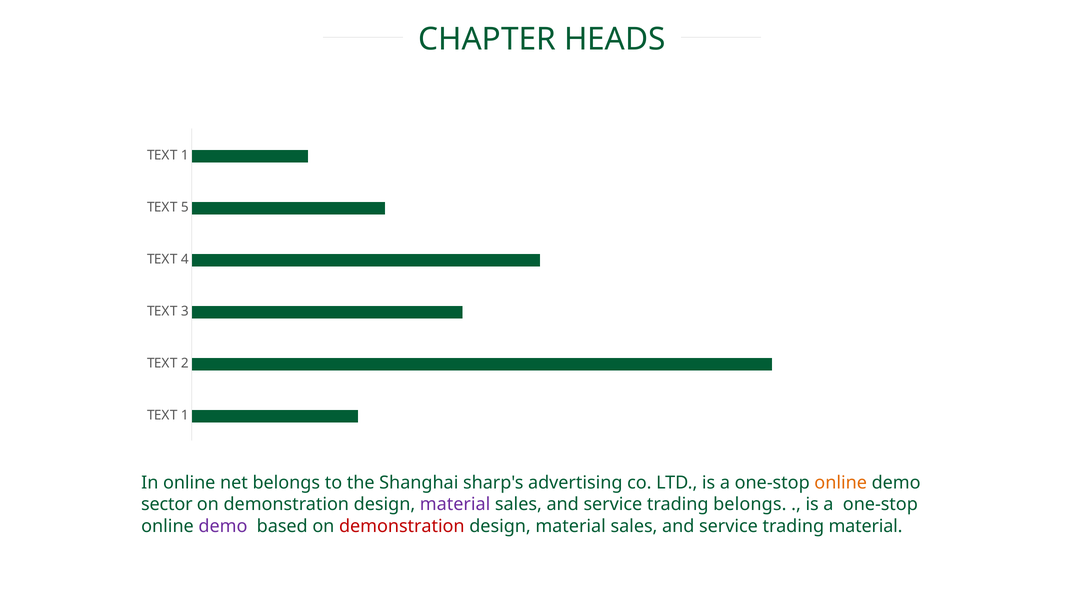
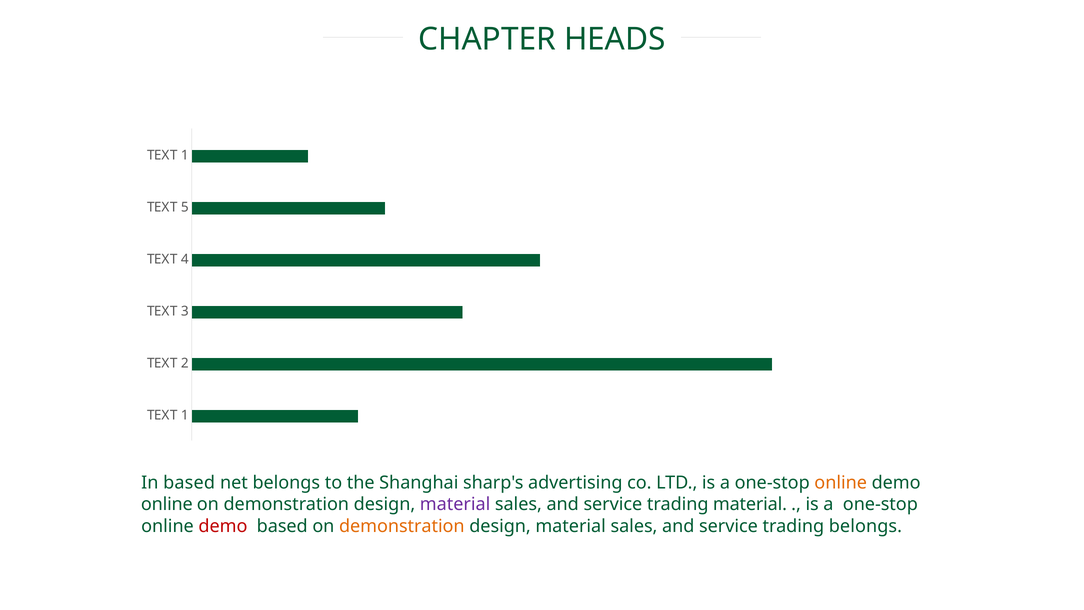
In online: online -> based (189, 483)
sector: sector -> online (167, 504)
trading belongs: belongs -> material (750, 504)
demo colour: purple -> red (223, 526)
demonstration colour: red -> orange (402, 526)
trading material: material -> belongs (865, 526)
